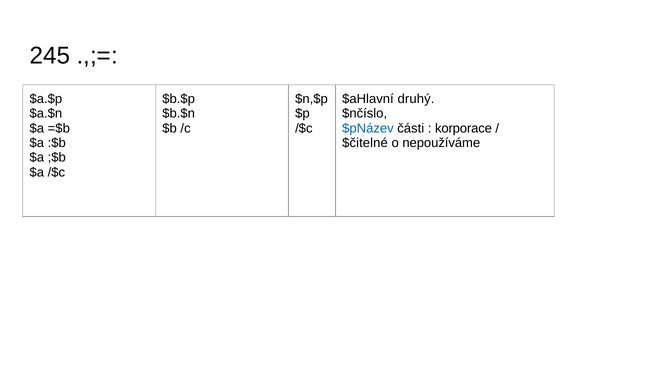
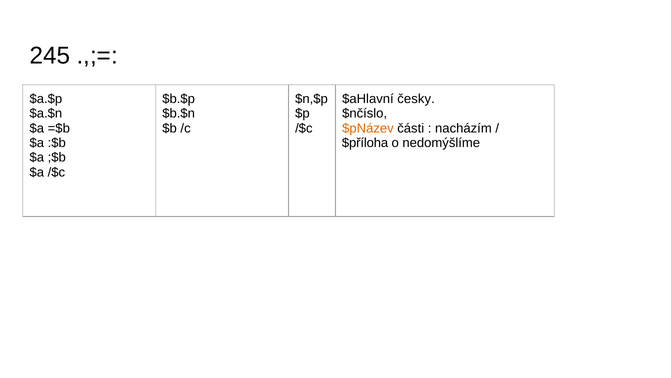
druhý: druhý -> česky (416, 99)
$pNázev colour: blue -> orange (368, 128)
korporace: korporace -> nacházím (463, 128)
$čitelné: $čitelné -> $příloha (365, 143)
nepoužíváme: nepoužíváme -> nedomýšlíme (441, 143)
